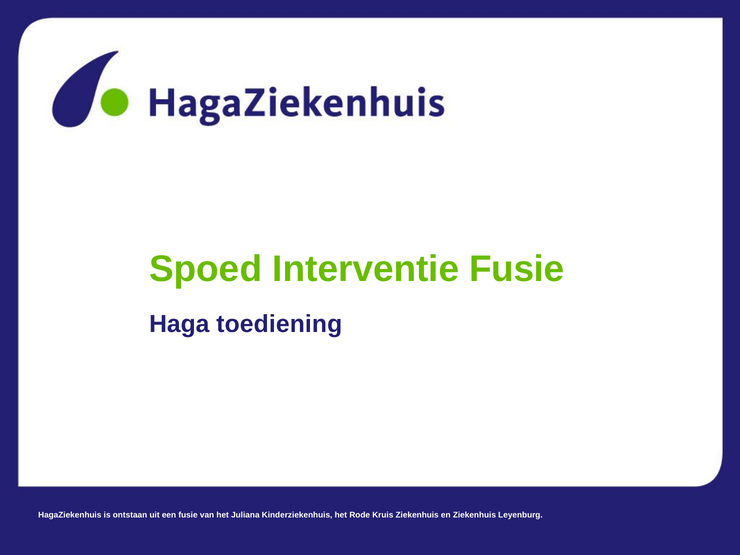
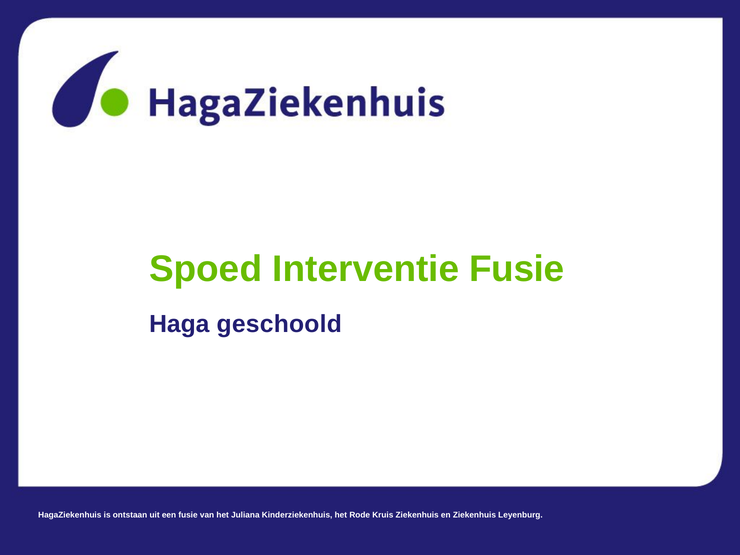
toediening: toediening -> geschoold (279, 324)
